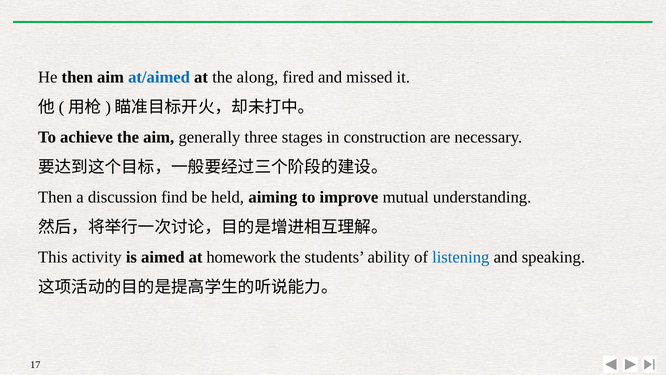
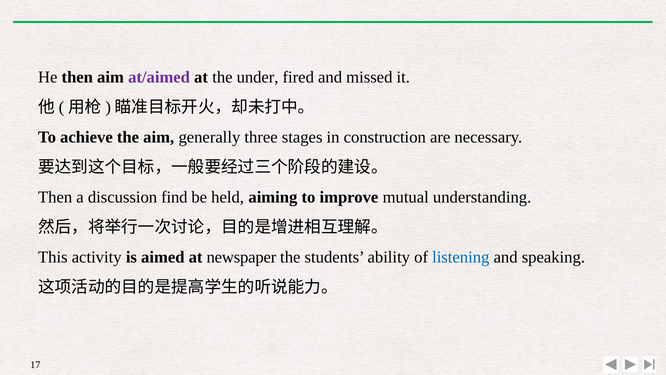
at/aimed colour: blue -> purple (159, 77)
along: along -> under (258, 77)
homework: homework -> newspaper (241, 257)
